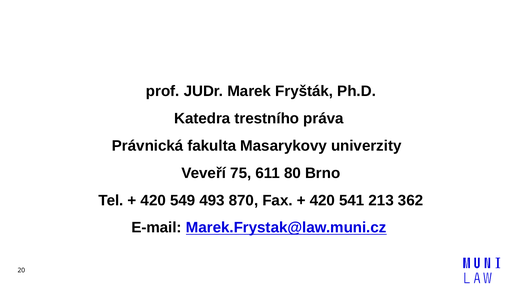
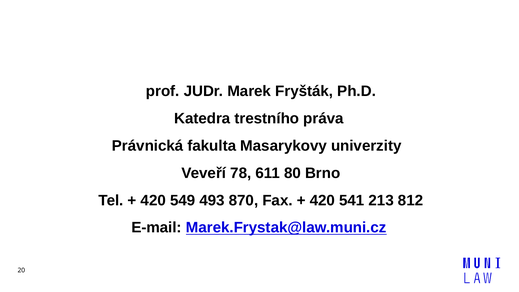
75: 75 -> 78 (241, 173)
362: 362 -> 812 (411, 200)
